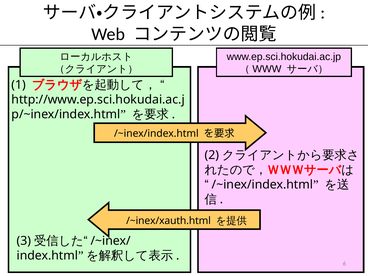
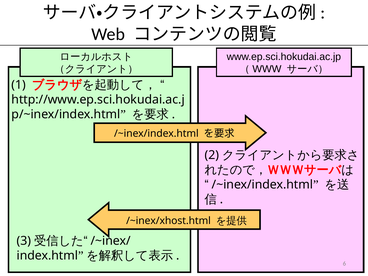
/~inex/xauth.html: /~inex/xauth.html -> /~inex/xhost.html (168, 221)
